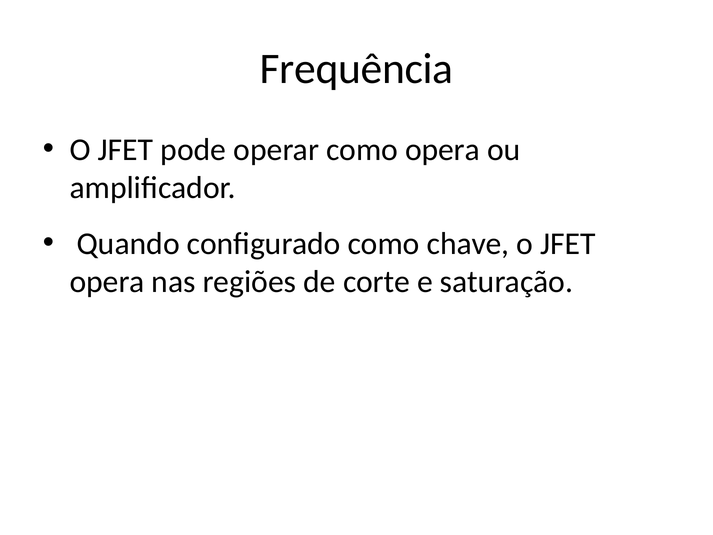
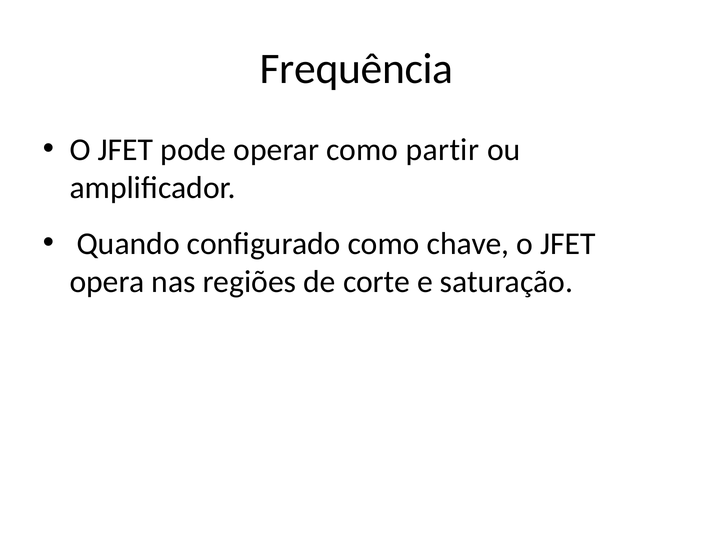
como opera: opera -> partir (442, 150)
